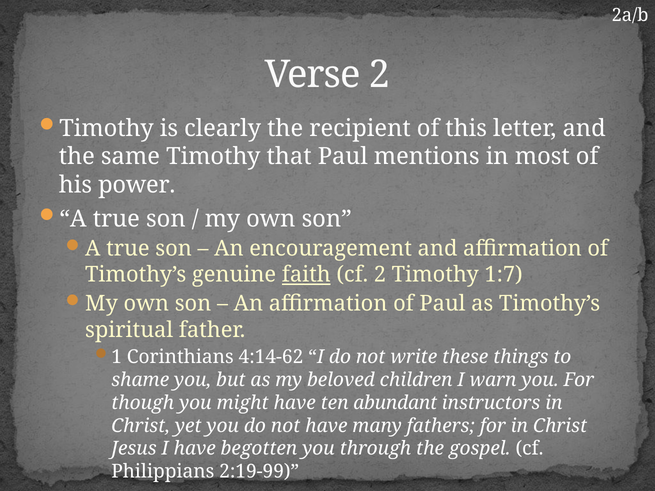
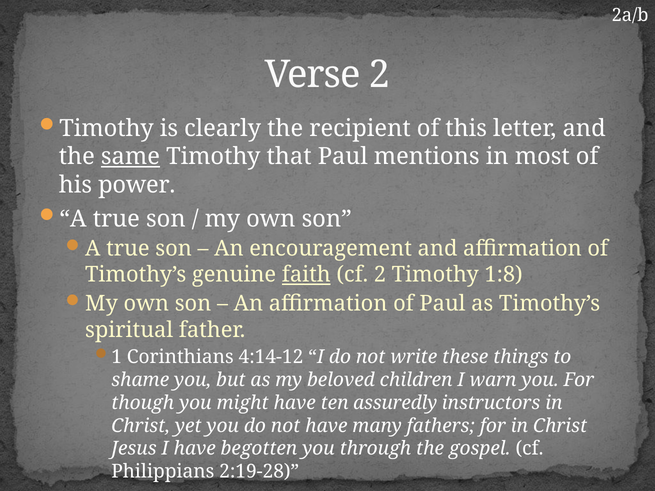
same underline: none -> present (130, 157)
1:7: 1:7 -> 1:8 (504, 275)
4:14-62: 4:14-62 -> 4:14-12 (271, 357)
abundant: abundant -> assuredly (395, 403)
2:19-99: 2:19-99 -> 2:19-28 (259, 472)
